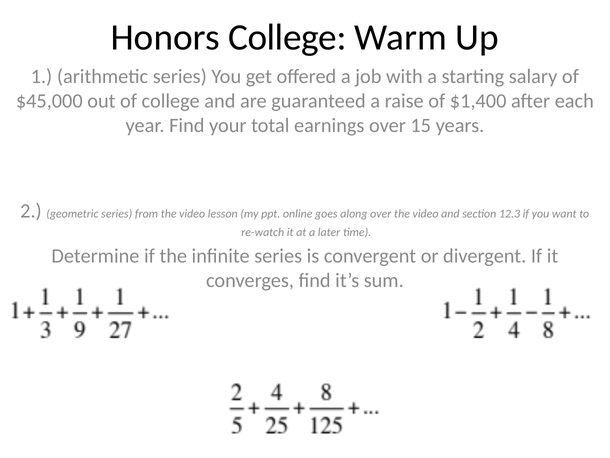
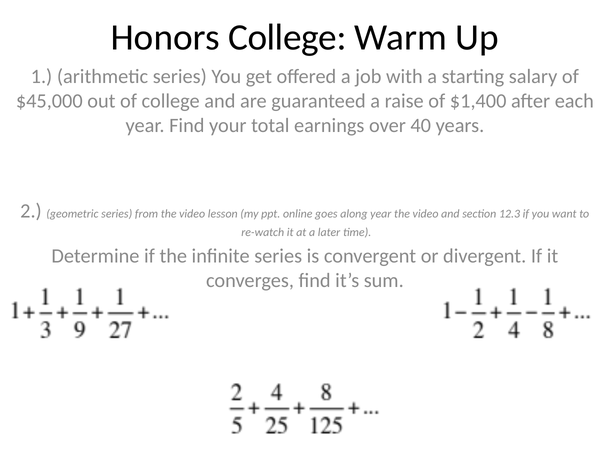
15: 15 -> 40 (421, 125)
along over: over -> year (381, 214)
